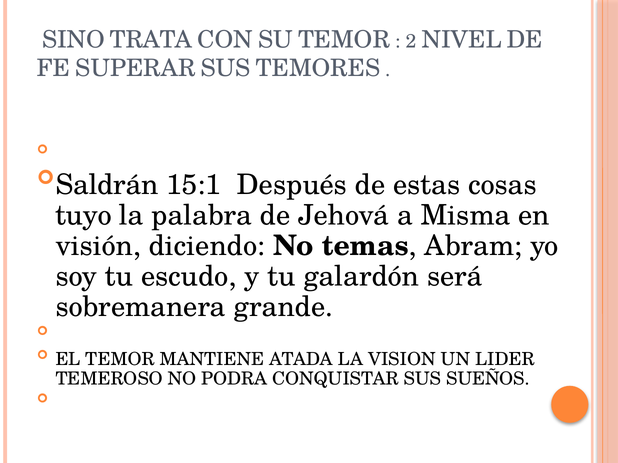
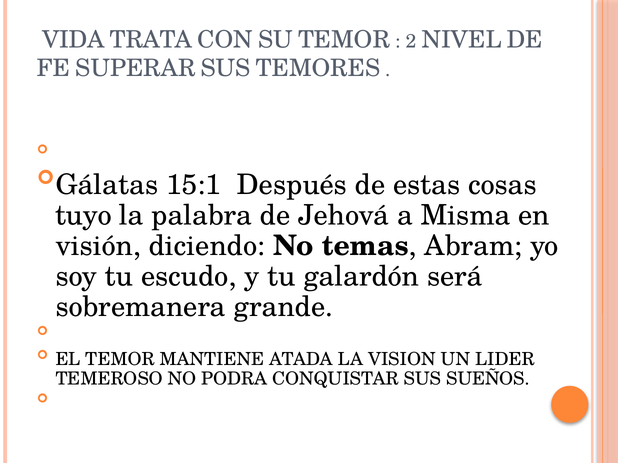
SINO: SINO -> VIDA (73, 40)
Saldrán: Saldrán -> Gálatas (107, 185)
